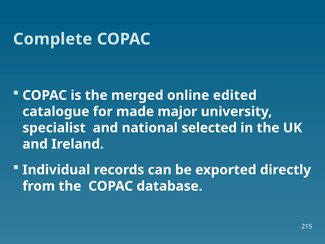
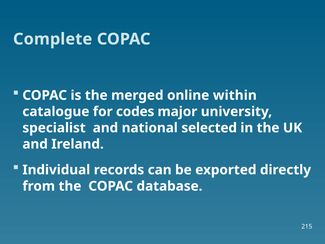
edited: edited -> within (235, 95)
made: made -> codes (135, 111)
